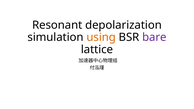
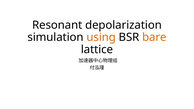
bare colour: purple -> orange (154, 37)
